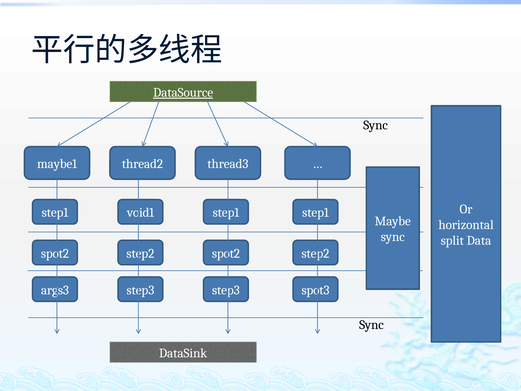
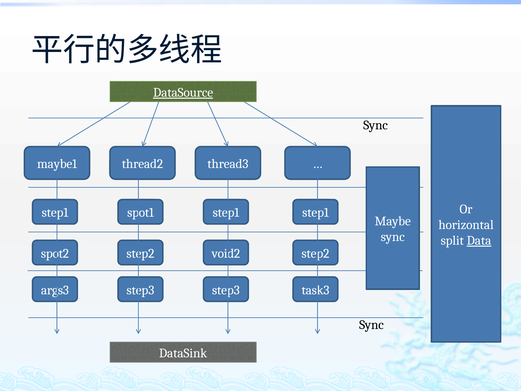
void1: void1 -> spot1 (140, 213)
Data underline: none -> present (479, 240)
step2 spot2: spot2 -> void2 (226, 253)
spot3: spot3 -> task3 (315, 290)
